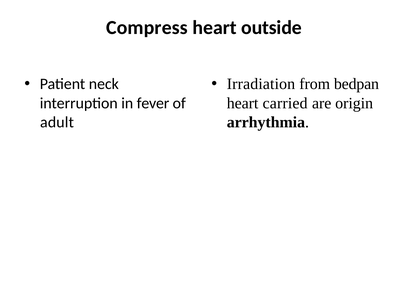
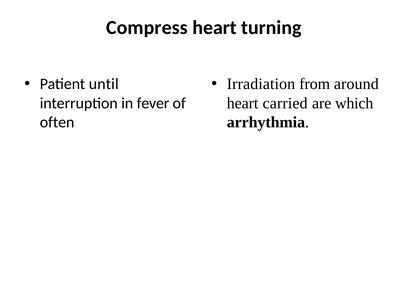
outside: outside -> turning (271, 28)
neck: neck -> until (104, 84)
bedpan: bedpan -> around (356, 84)
origin: origin -> which (354, 103)
adult: adult -> often (57, 122)
